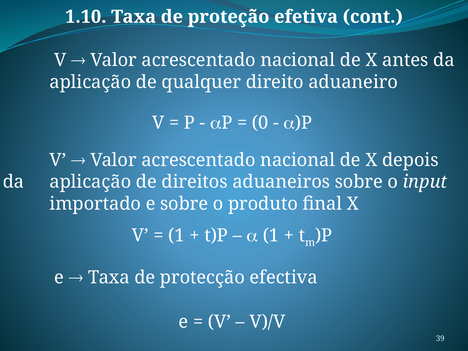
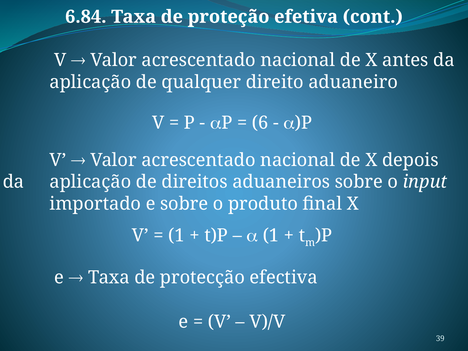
1.10: 1.10 -> 6.84 (86, 17)
0: 0 -> 6 (260, 123)
